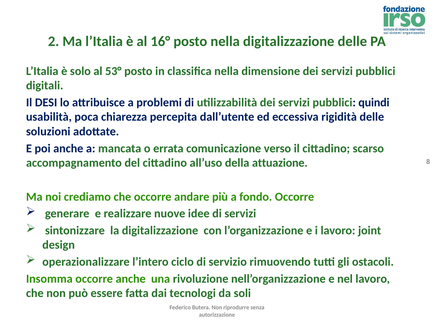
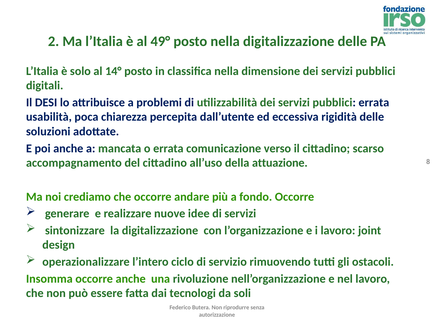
16°: 16° -> 49° (160, 41)
53°: 53° -> 14° (113, 71)
pubblici quindi: quindi -> errata (374, 102)
